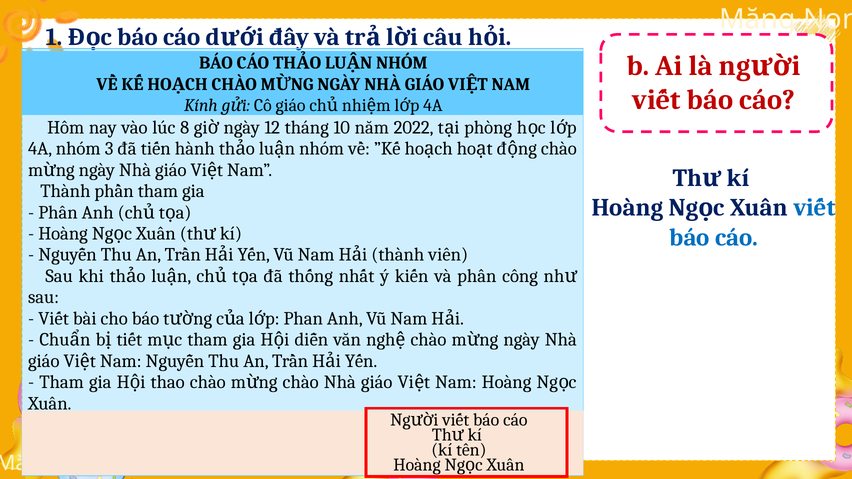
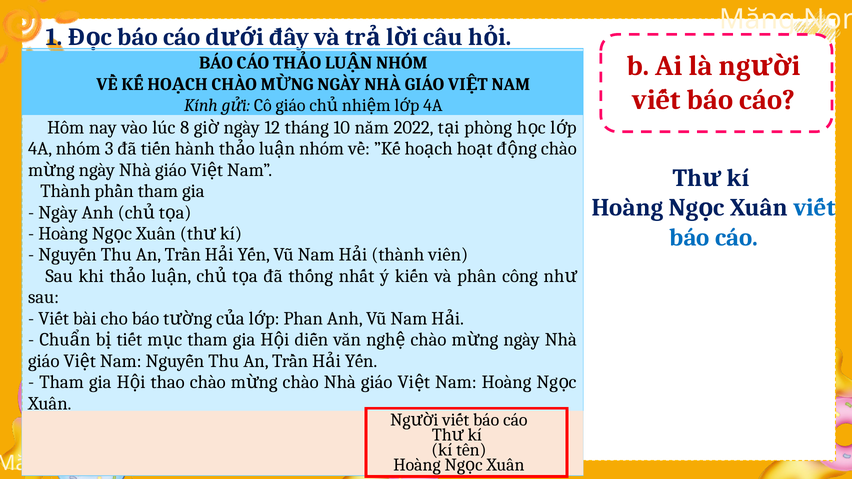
Phần: Phần -> Ngày (58, 212)
